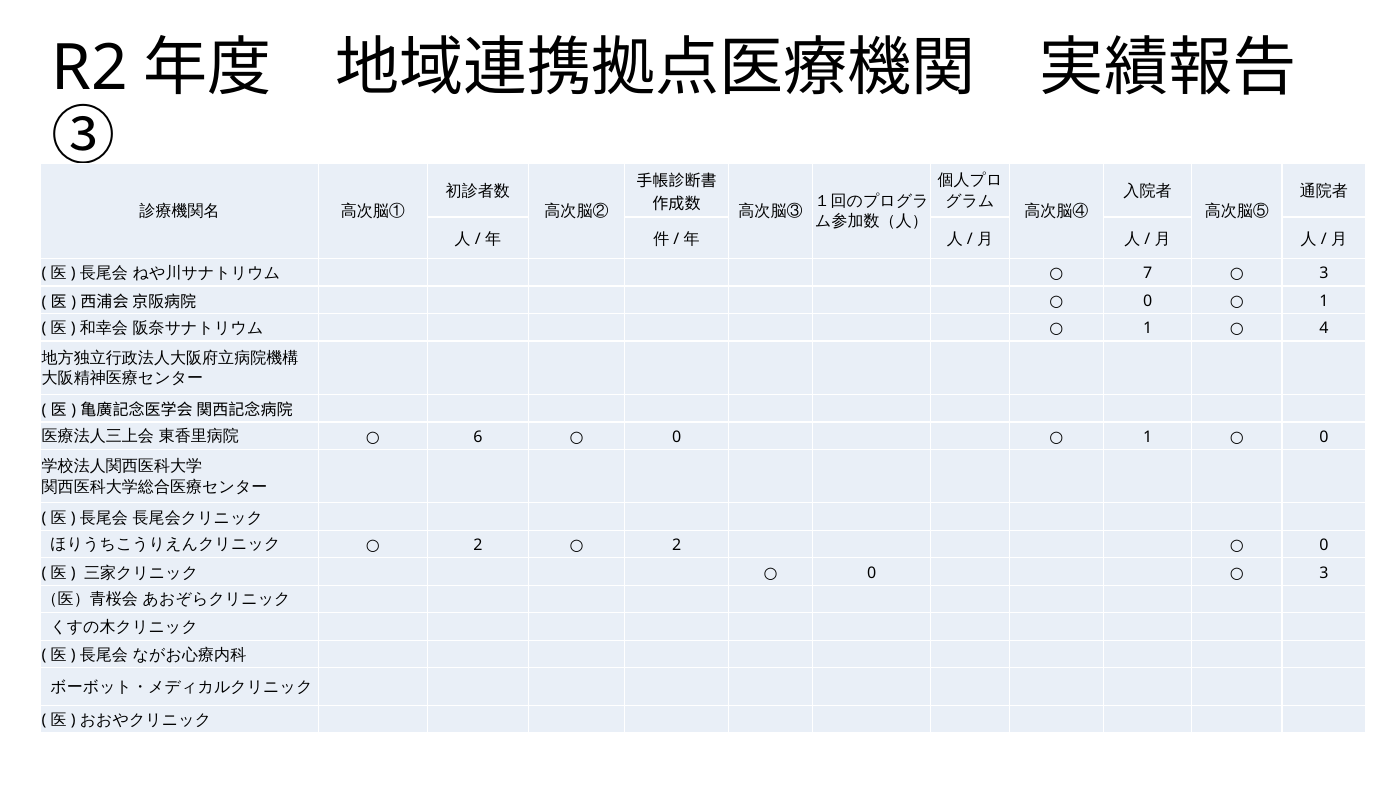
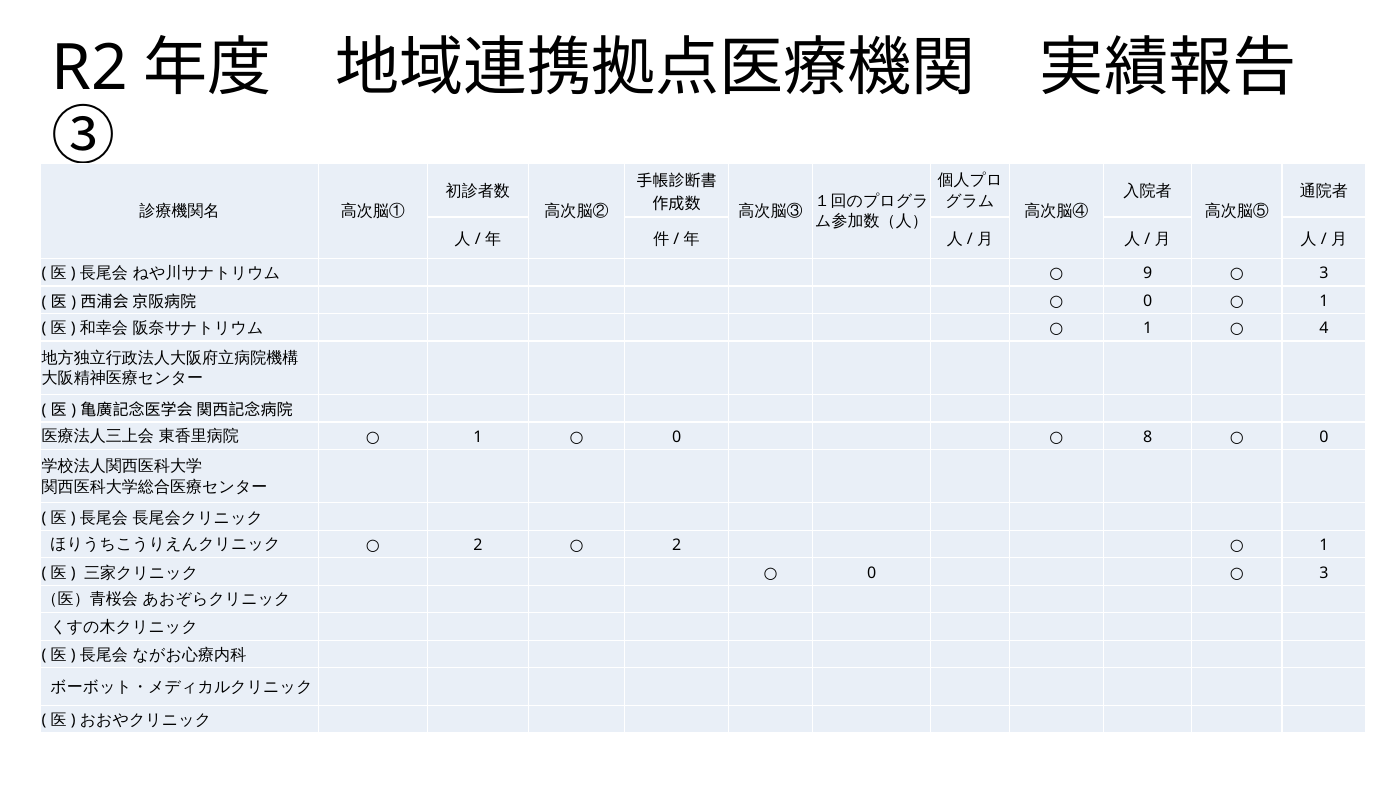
7: 7 -> 9 (1148, 274)
6: 6 -> 1 (478, 437)
1: 1 -> 8 (1148, 437)
0: 0 -> 1 (1324, 546)
